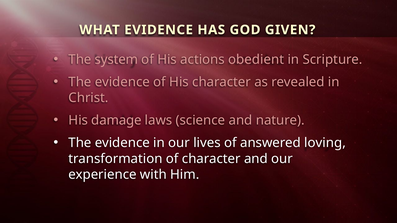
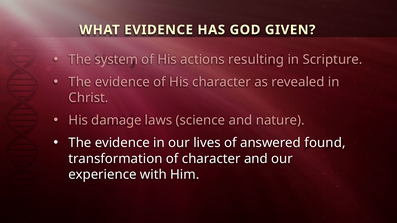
obedient: obedient -> resulting (256, 60)
loving: loving -> found (325, 143)
